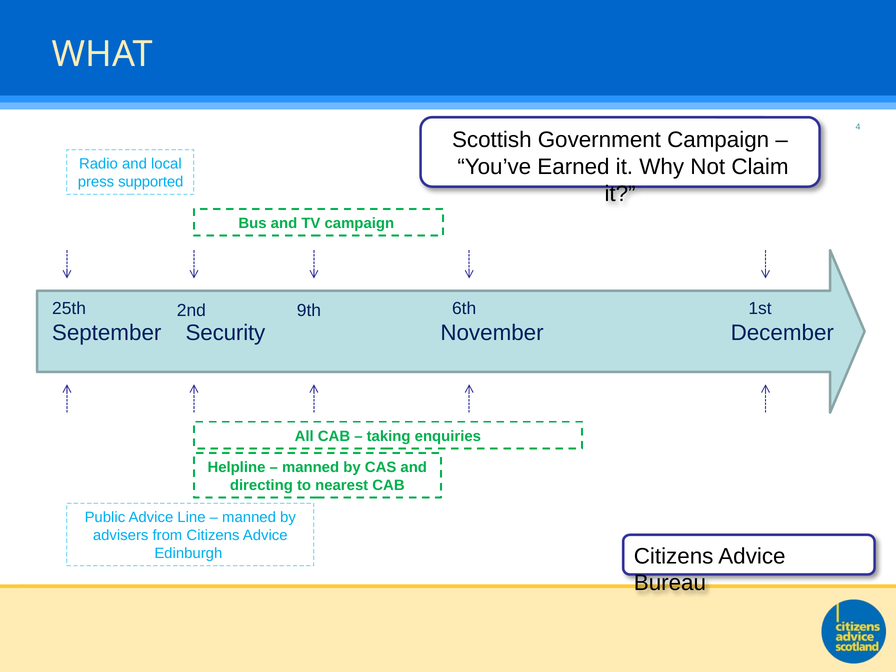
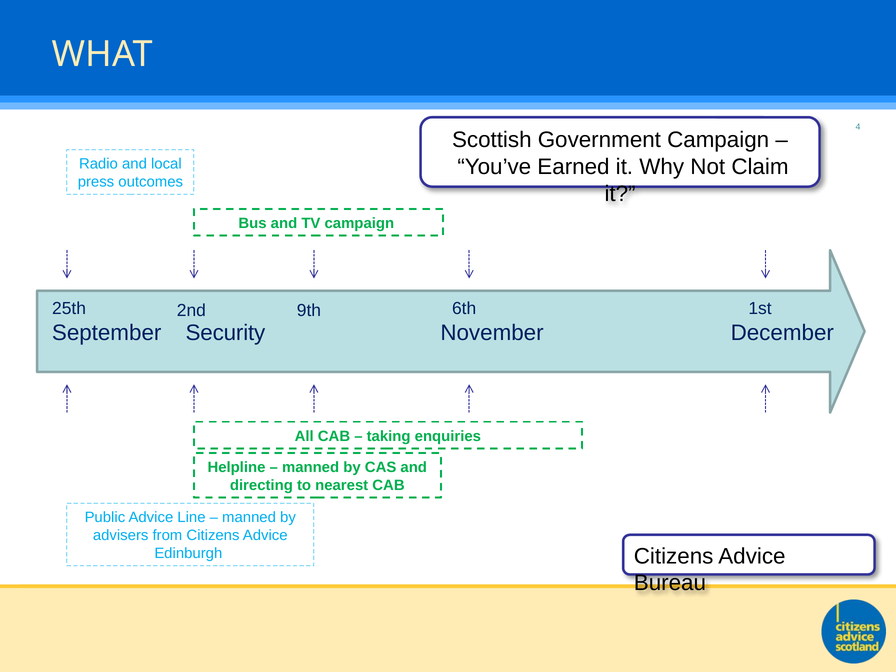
supported: supported -> outcomes (151, 182)
